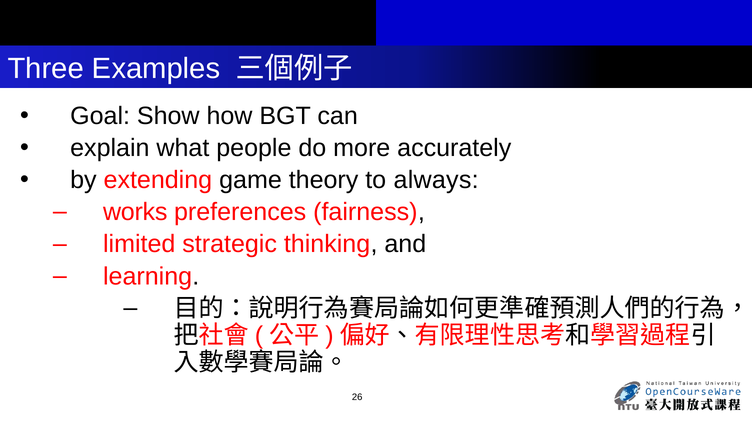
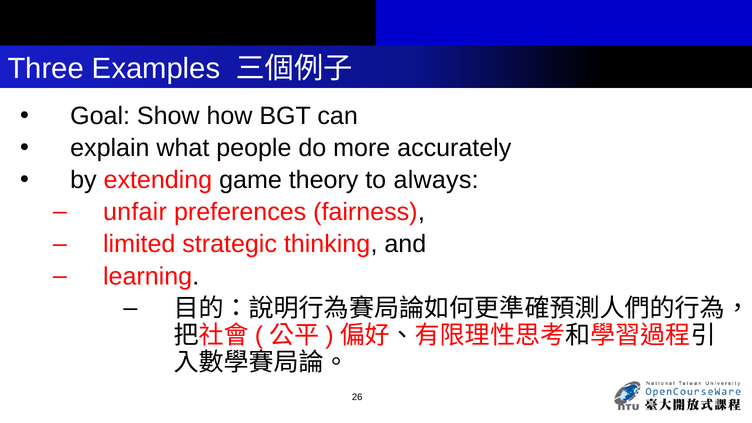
works: works -> unfair (135, 212)
